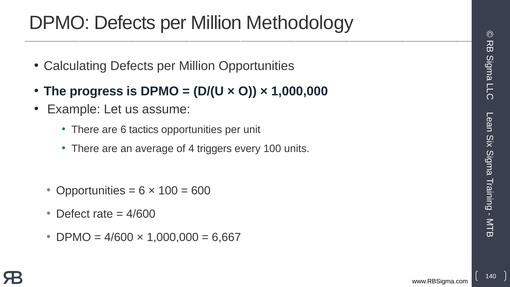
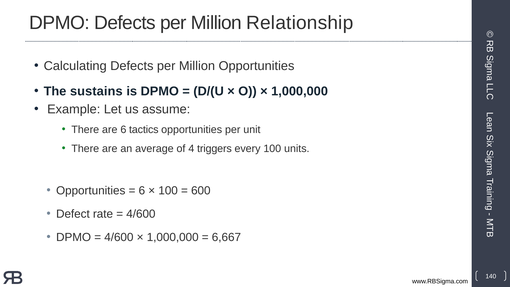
Methodology: Methodology -> Relationship (300, 23)
progress: progress -> sustains (96, 91)
